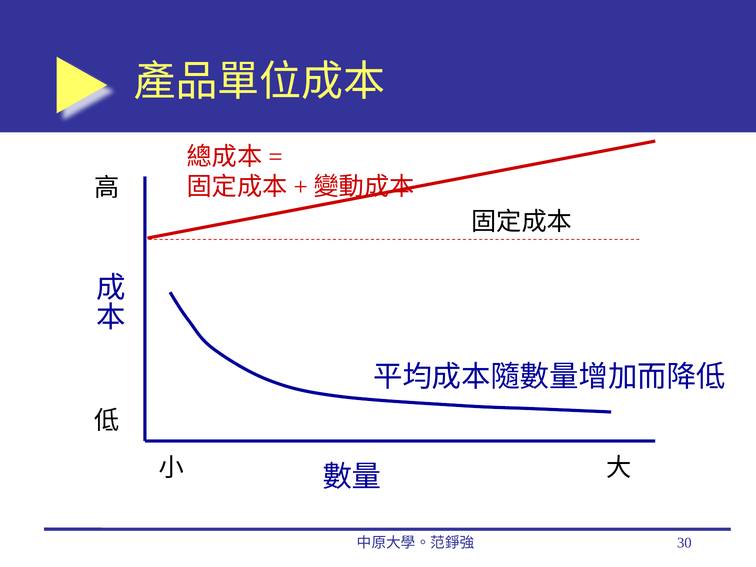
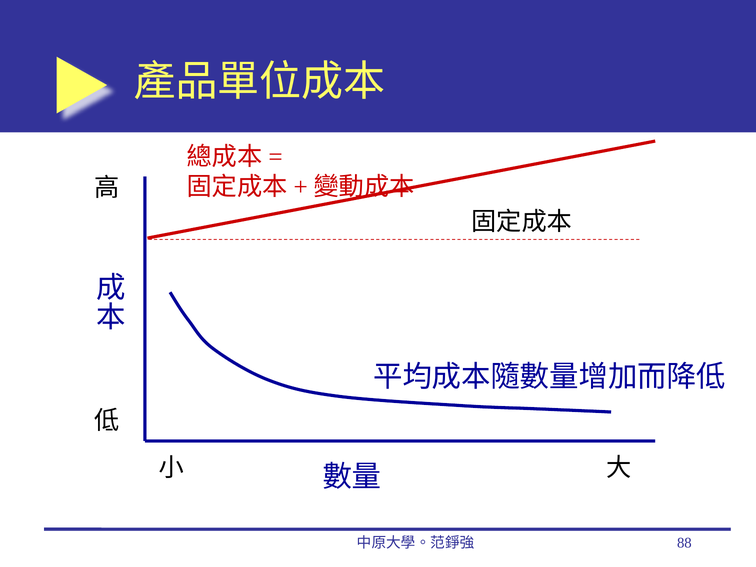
30: 30 -> 88 (684, 543)
